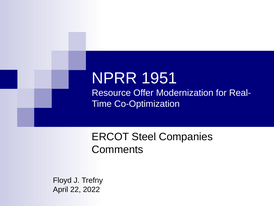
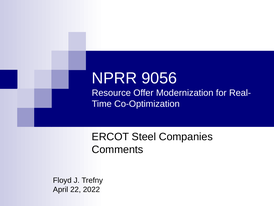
1951: 1951 -> 9056 (159, 78)
